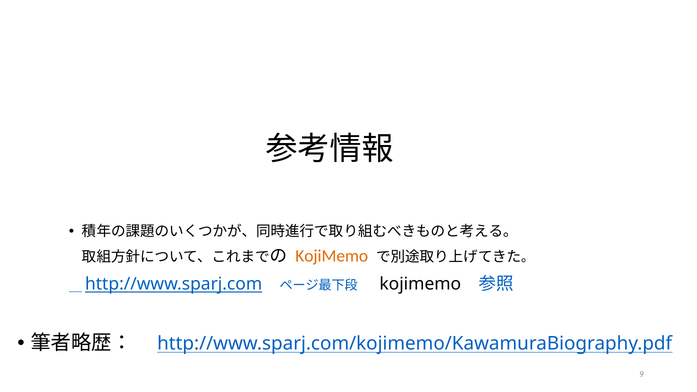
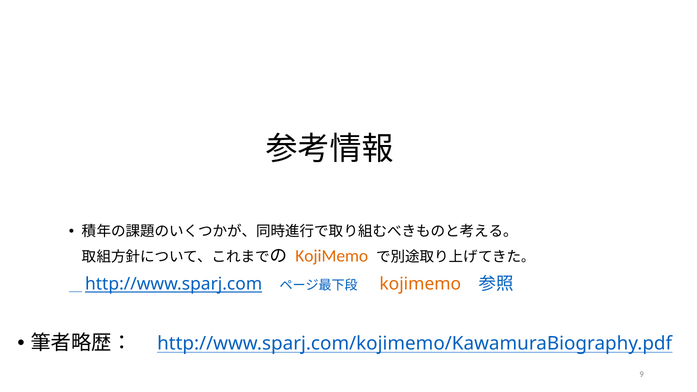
kojimemo colour: black -> orange (420, 284)
